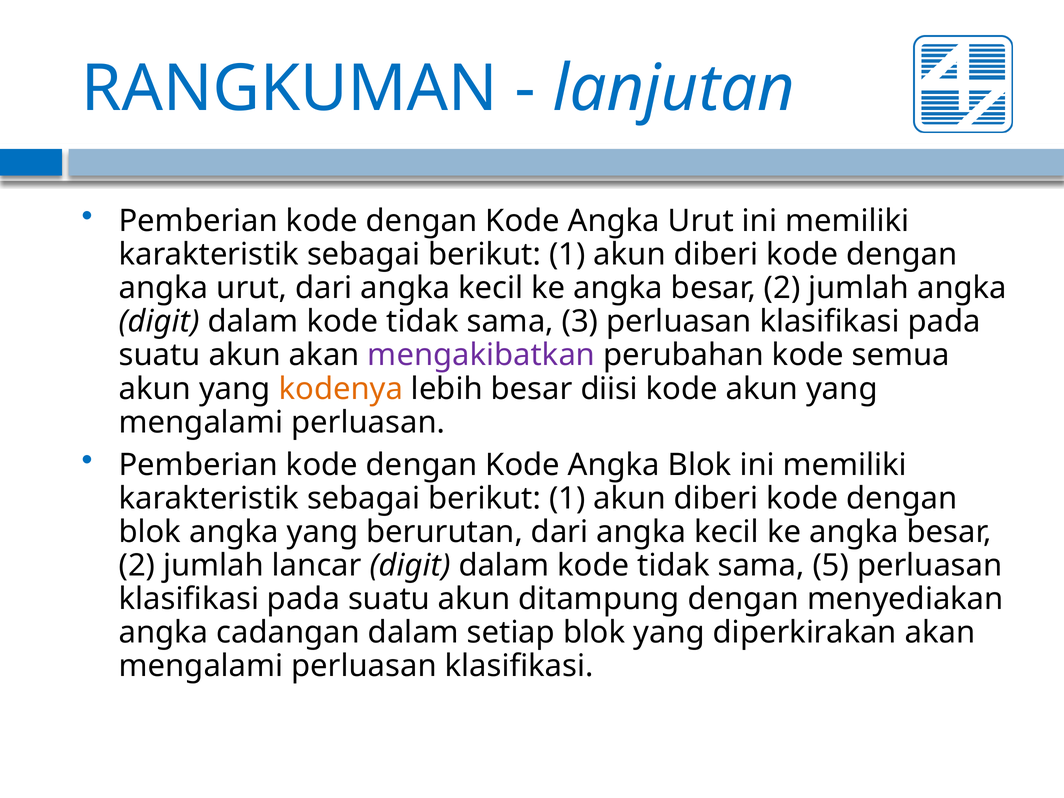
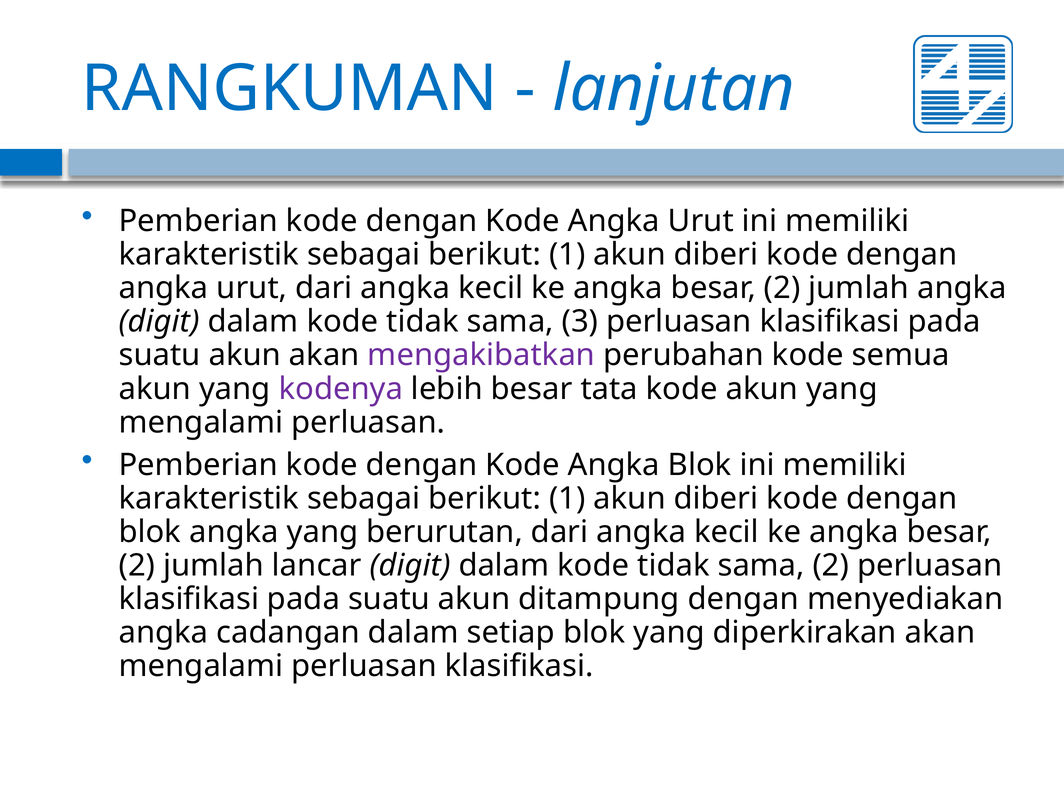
kodenya colour: orange -> purple (341, 389)
diisi: diisi -> tata (609, 389)
sama 5: 5 -> 2 (831, 566)
